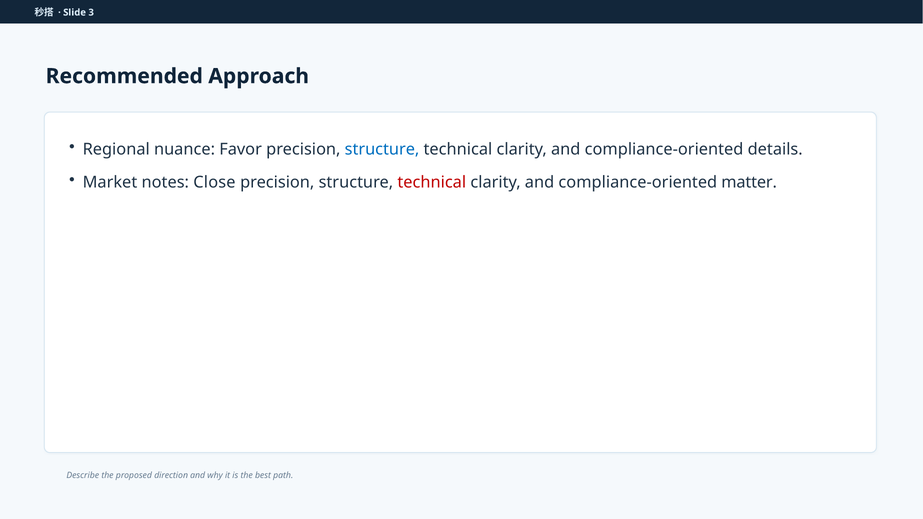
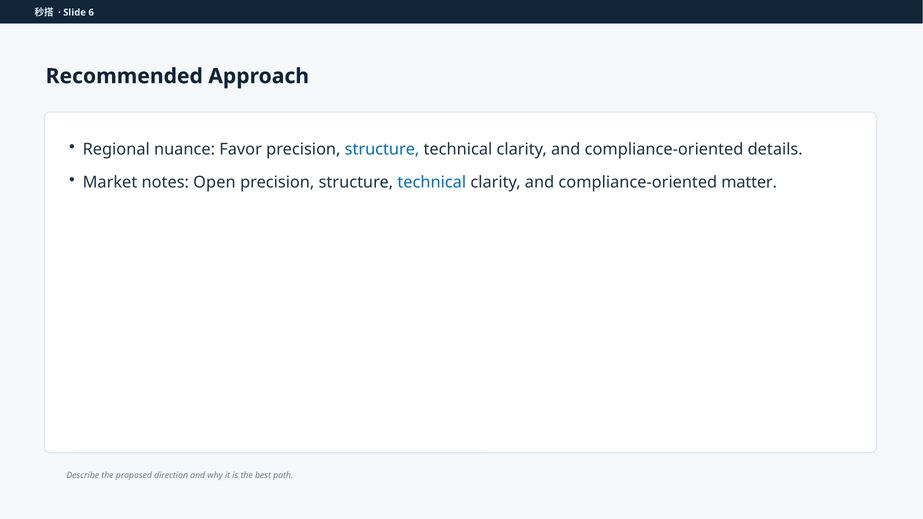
3: 3 -> 6 (91, 12)
Close: Close -> Open (214, 182)
technical colour: red -> blue (432, 182)
